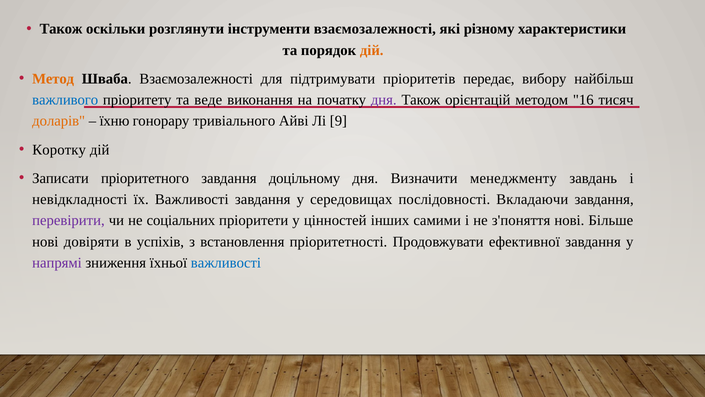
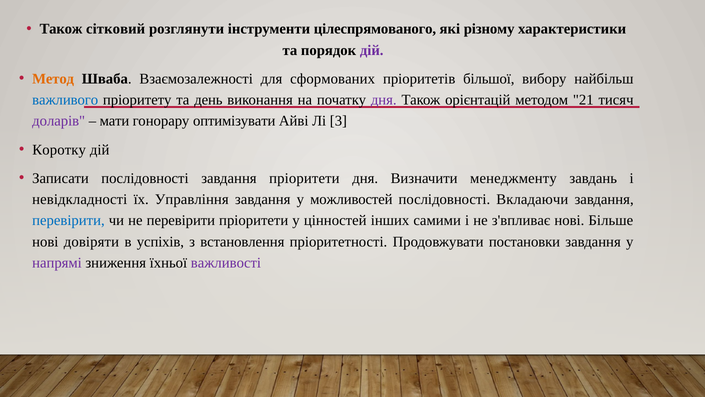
оскільки: оскільки -> сітковий (116, 29)
інструменти взаємозалежності: взаємозалежності -> цілеспрямованого (375, 29)
дій colour: orange -> purple (372, 50)
підтримувати: підтримувати -> сформованих (333, 79)
передає: передає -> більшої (489, 79)
веде: веде -> день (208, 100)
16: 16 -> 21 (583, 100)
доларів colour: orange -> purple (59, 121)
їхню: їхню -> мати (114, 121)
тривіального: тривіального -> оптимізувати (234, 121)
9: 9 -> 3 (338, 121)
Записати пріоритетного: пріоритетного -> послідовності (145, 178)
завдання доцільному: доцільному -> пріоритети (304, 178)
їх Важливості: Важливості -> Управління (192, 199)
середовищах: середовищах -> можливостей (351, 199)
перевірити colour: purple -> blue (68, 220)
не соціальних: соціальних -> перевірити (181, 220)
з'поняття: з'поняття -> з'впливає (521, 220)
ефективної: ефективної -> постановки (524, 241)
важливості colour: blue -> purple (226, 263)
